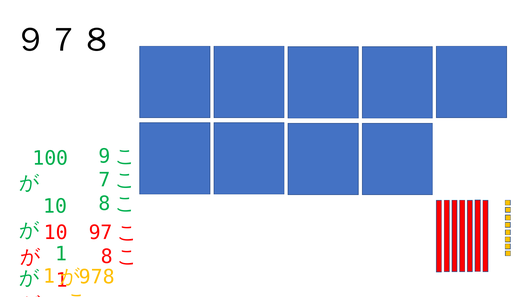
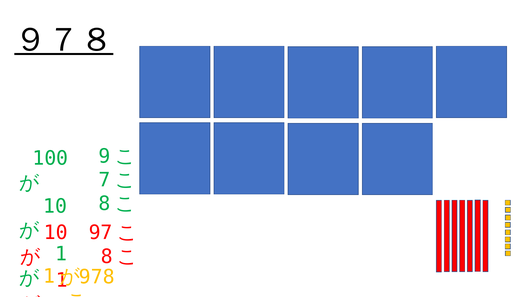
９７８ underline: none -> present (64, 40)
